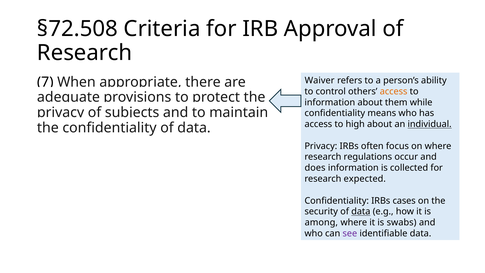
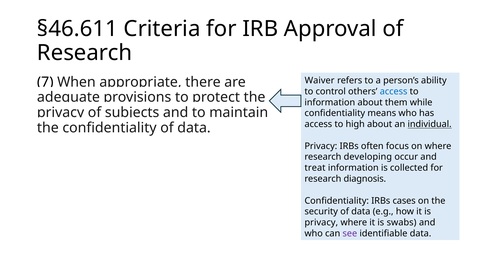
§72.508: §72.508 -> §46.611 (77, 29)
access colour: orange -> blue (394, 91)
regulations: regulations -> developing (368, 157)
does: does -> treat (315, 168)
expected: expected -> diagnosis (365, 179)
data underline: present -> none (361, 211)
among: among -> privacy (321, 222)
